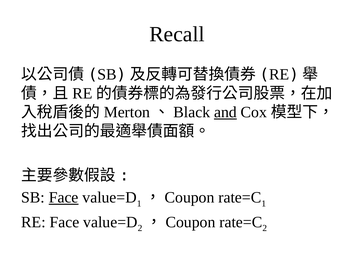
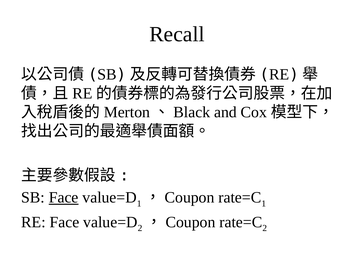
and underline: present -> none (225, 112)
